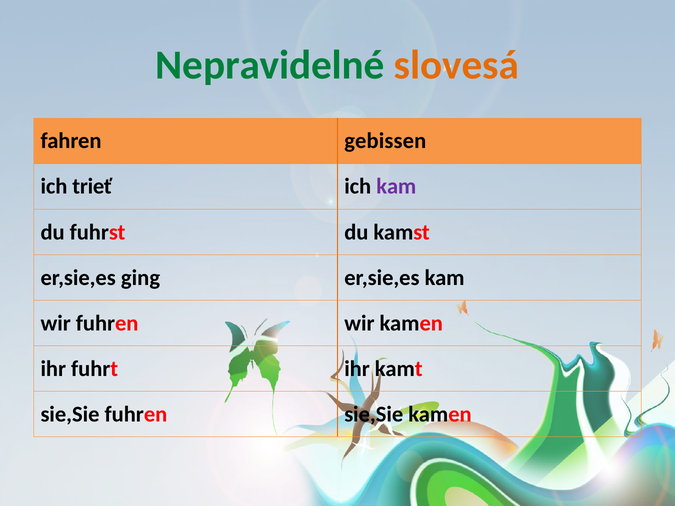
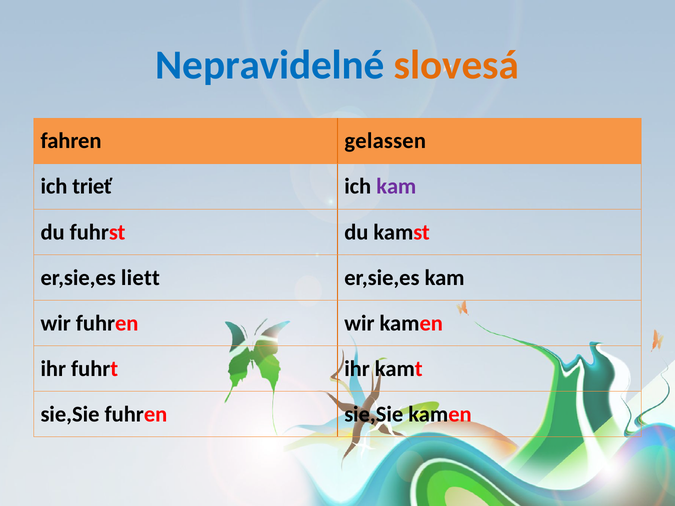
Nepravidelné colour: green -> blue (270, 65)
gebissen: gebissen -> gelassen (385, 141)
ging: ging -> liett (140, 278)
